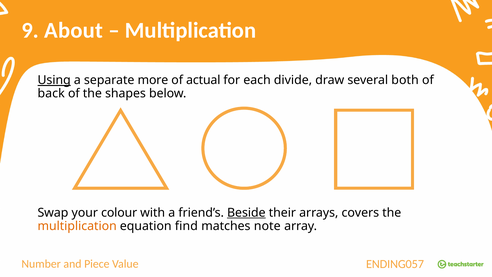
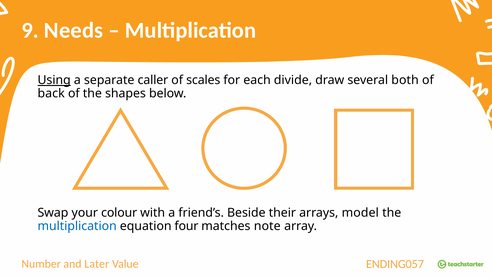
About: About -> Needs (74, 30)
more: more -> caller (153, 80)
actual: actual -> scales (203, 80)
Beside underline: present -> none (246, 213)
covers: covers -> model (360, 213)
multiplication colour: orange -> blue (77, 226)
find: find -> four (186, 226)
Piece: Piece -> Later (97, 264)
